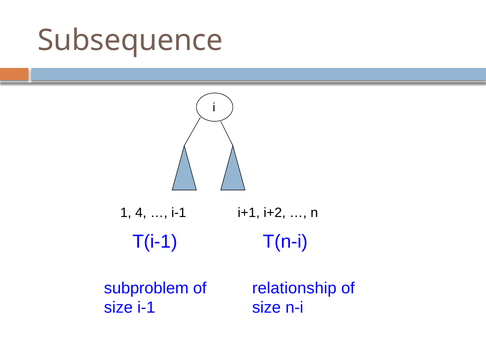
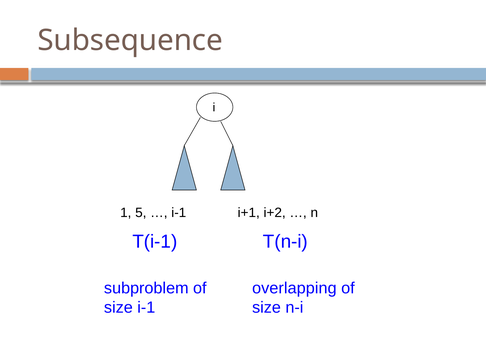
4: 4 -> 5 (141, 213)
relationship: relationship -> overlapping (294, 289)
